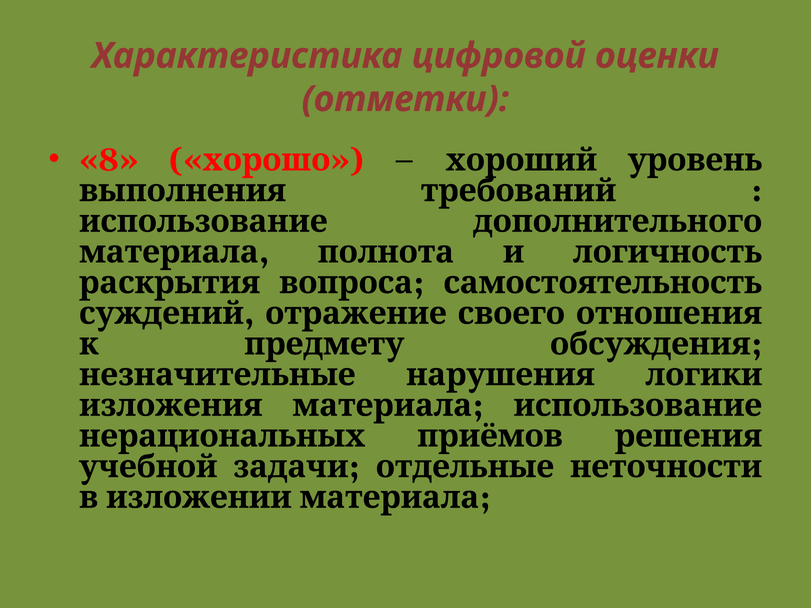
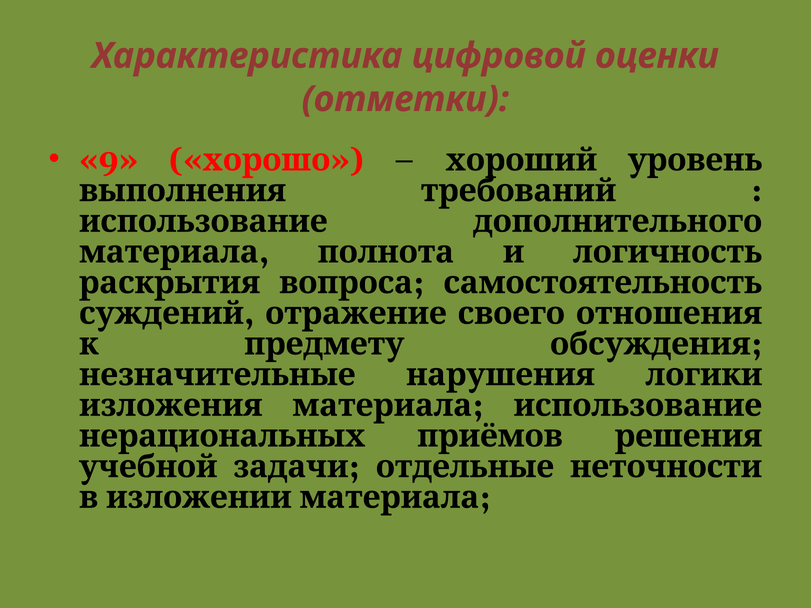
8: 8 -> 9 (109, 160)
